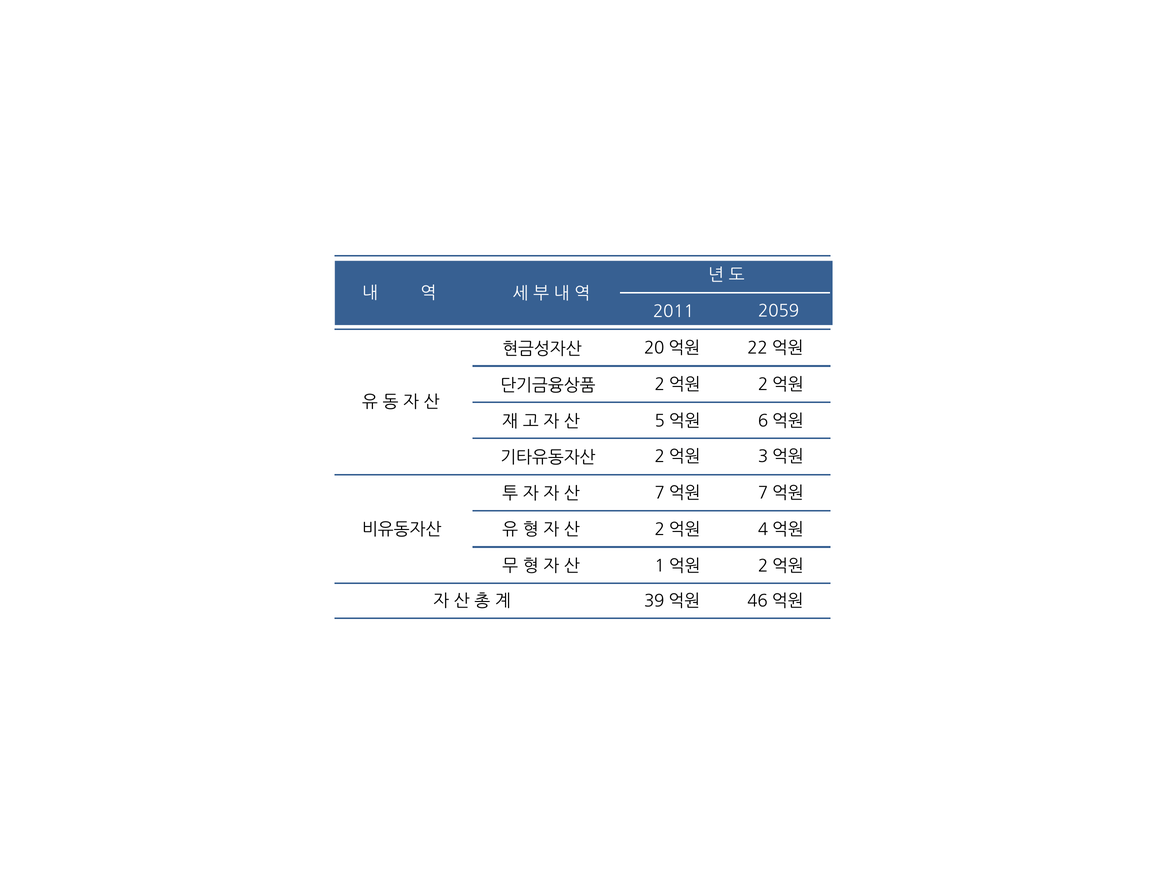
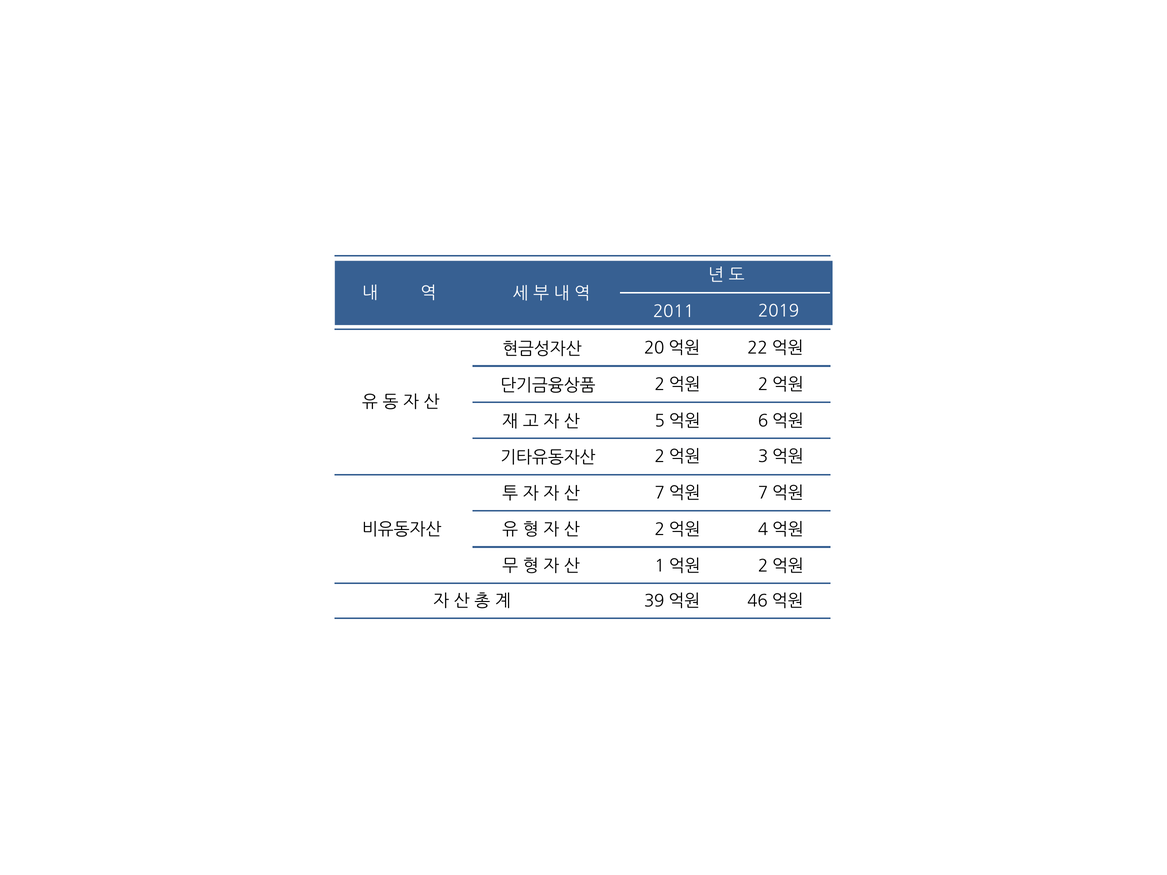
2059: 2059 -> 2019 (779, 311)
